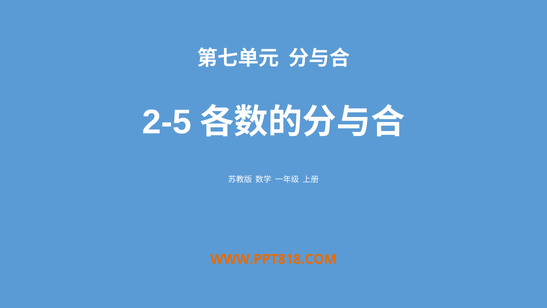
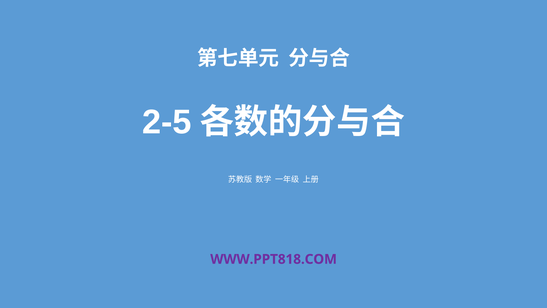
WWW.PPT818.COM colour: orange -> purple (274, 259)
